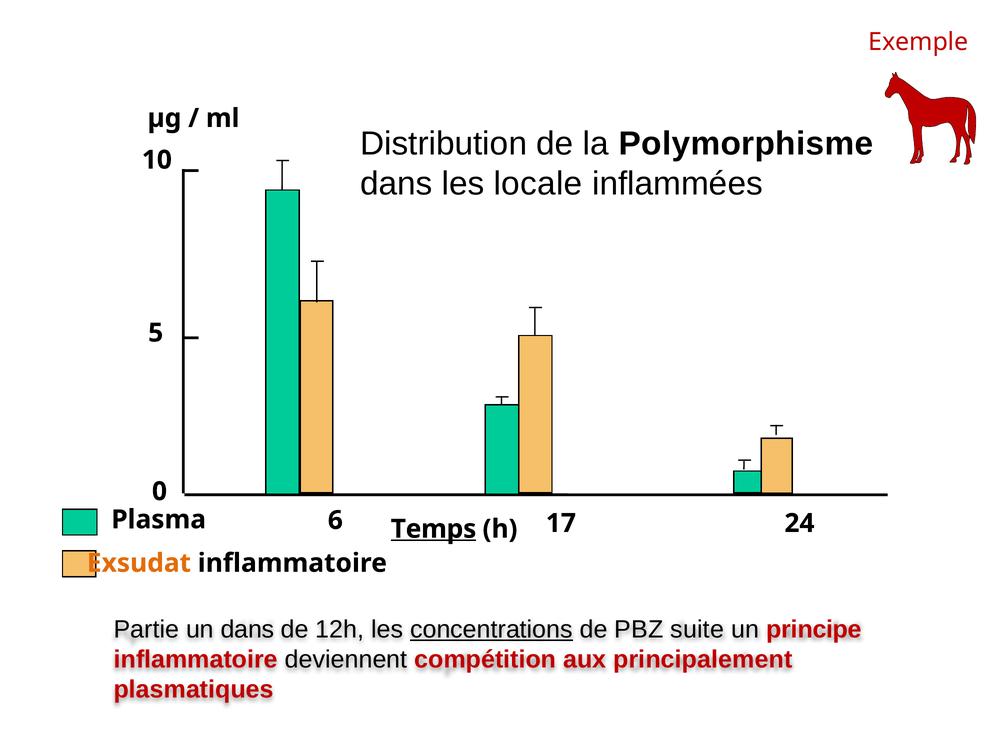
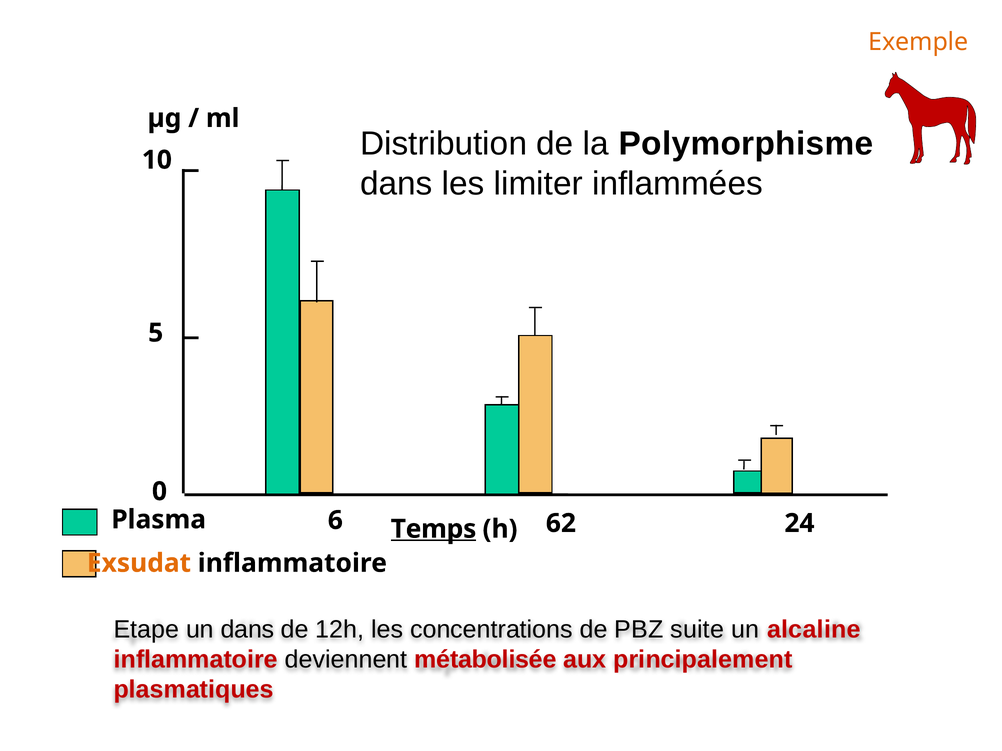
Exemple colour: red -> orange (918, 42)
locale: locale -> limiter (538, 184)
17: 17 -> 62 (561, 524)
Partie: Partie -> Etape (146, 630)
concentrations underline: present -> none (491, 630)
principe: principe -> alcaline (814, 630)
compétition: compétition -> métabolisée (485, 660)
